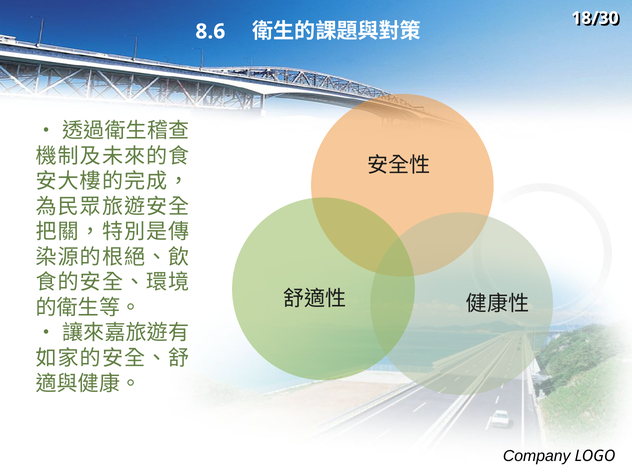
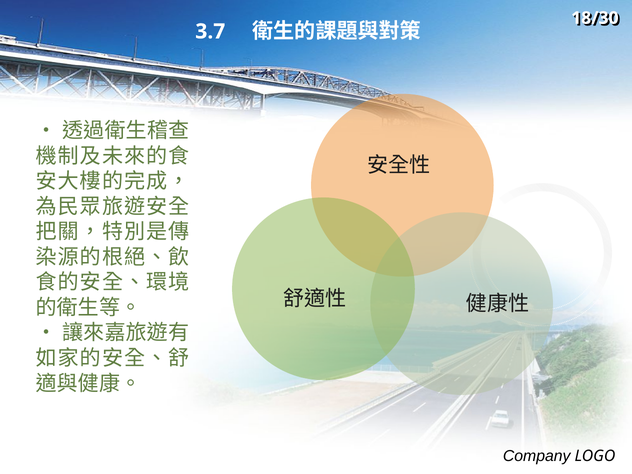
8.6: 8.6 -> 3.7 (210, 31)
